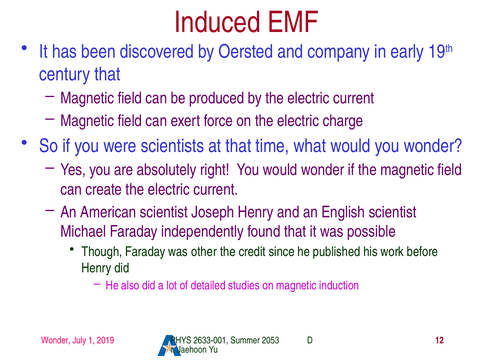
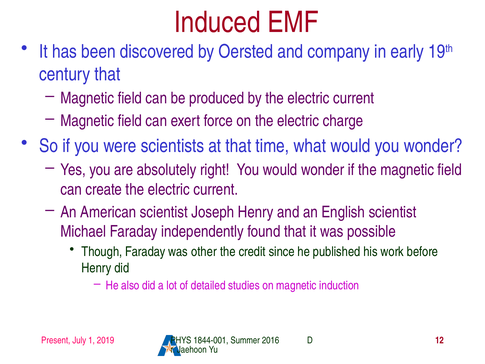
Wonder: Wonder -> Present (56, 340)
2633-001: 2633-001 -> 1844-001 (211, 340)
2053: 2053 -> 2016 (271, 340)
